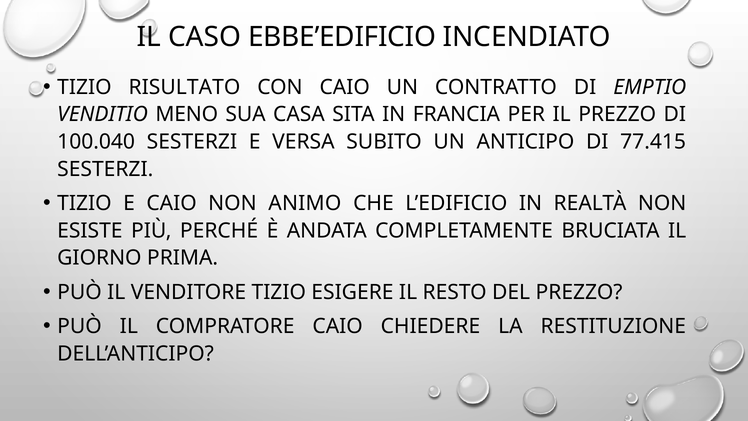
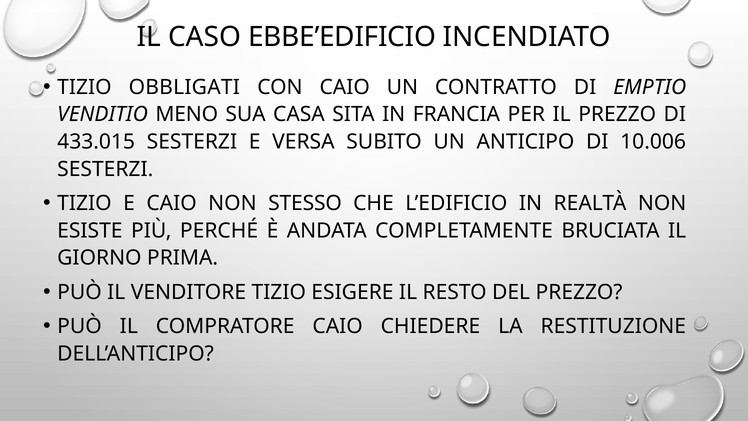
RISULTATO: RISULTATO -> OBBLIGATI (184, 87)
100.040: 100.040 -> 433.015 (96, 142)
77.415: 77.415 -> 10.006 (653, 142)
ANIMO: ANIMO -> STESSO (305, 203)
